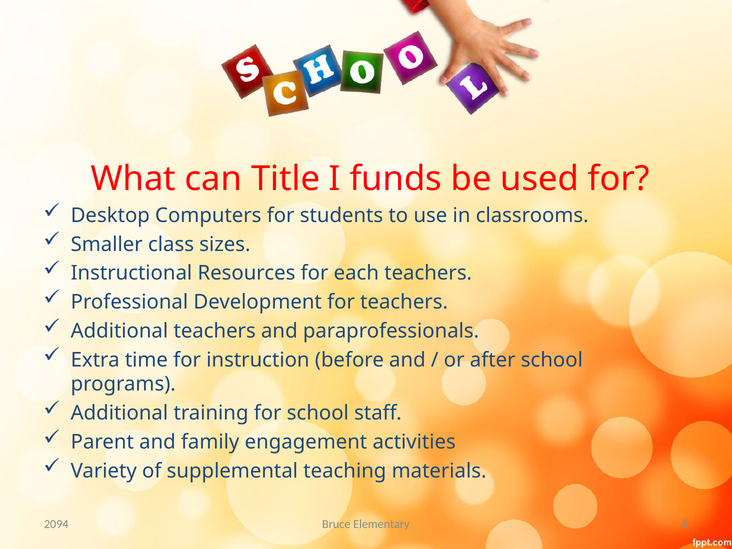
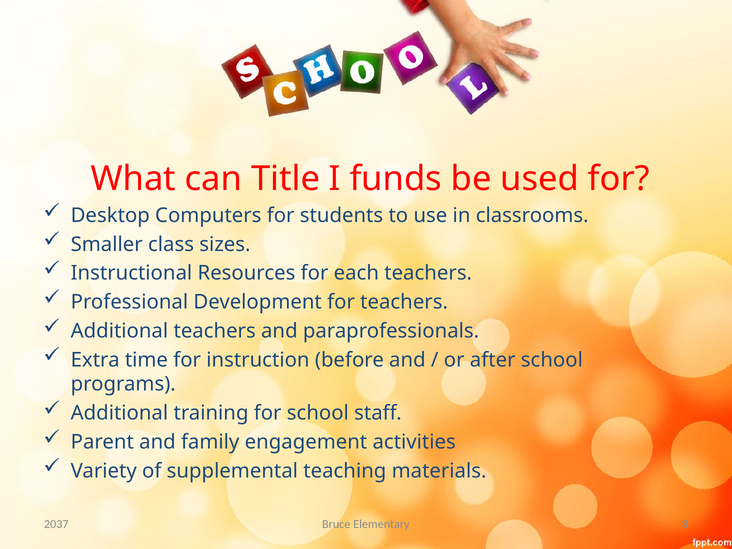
2094: 2094 -> 2037 (56, 524)
